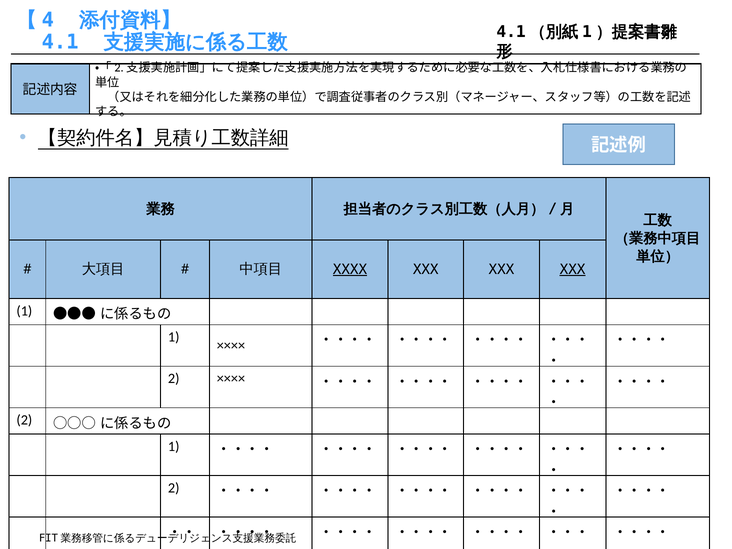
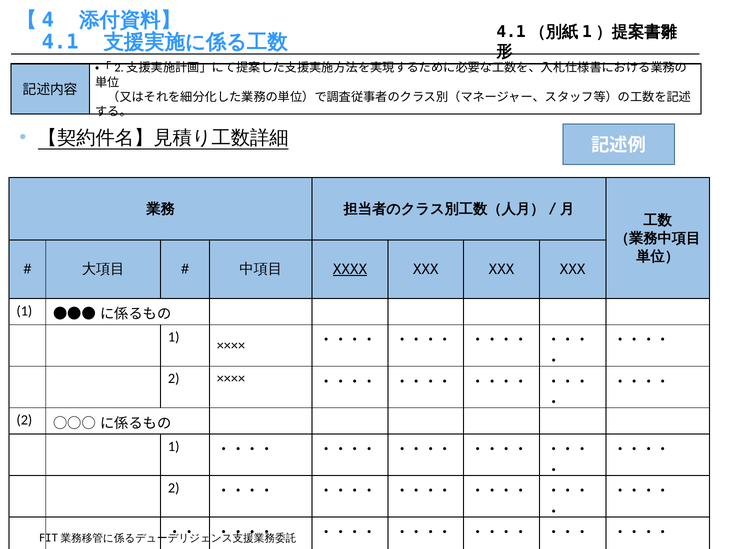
XXX underline: present -> none (573, 269)
